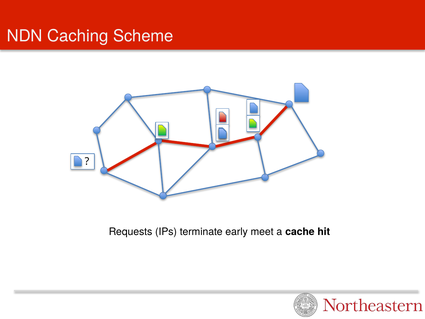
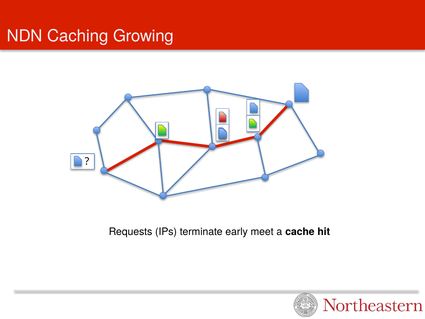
Scheme: Scheme -> Growing (143, 36)
